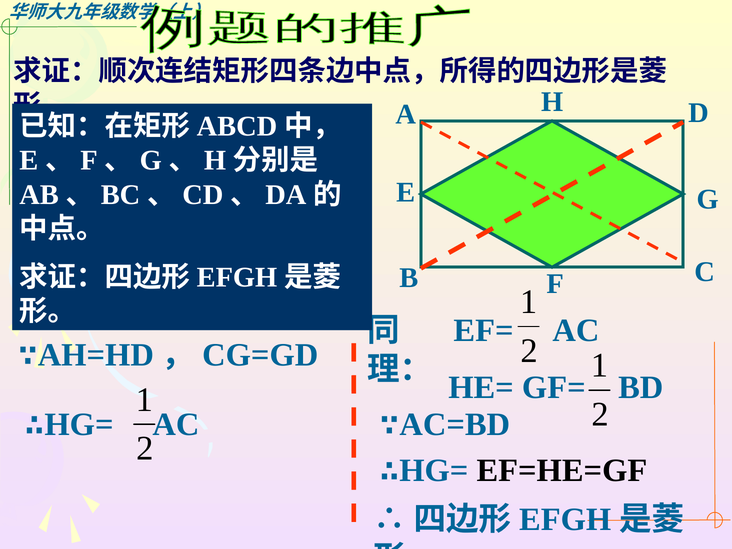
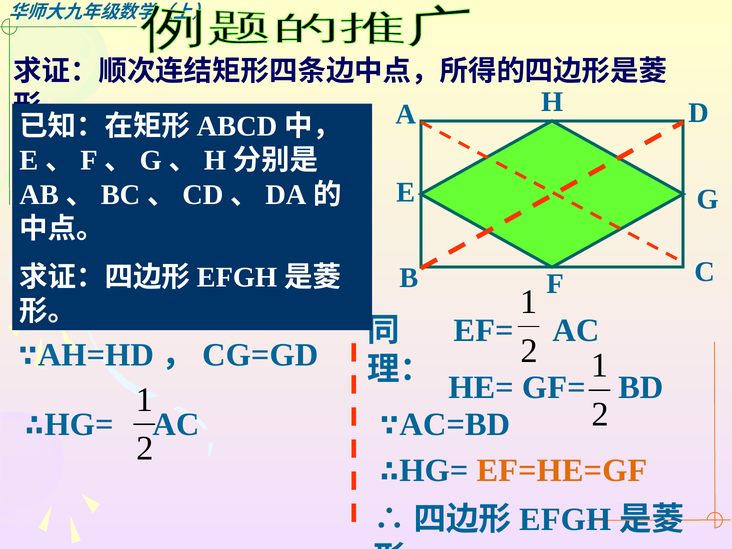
EF=HE=GF colour: black -> orange (562, 471)
